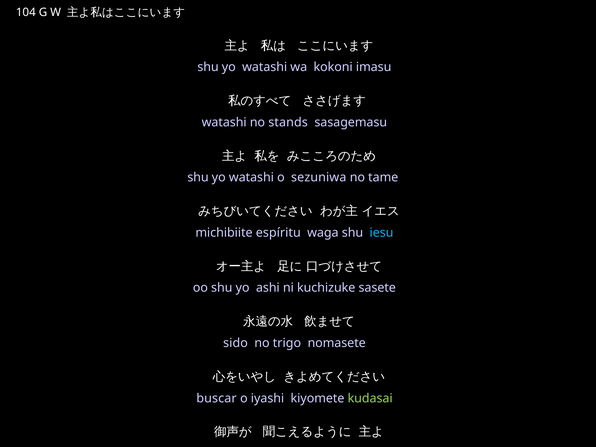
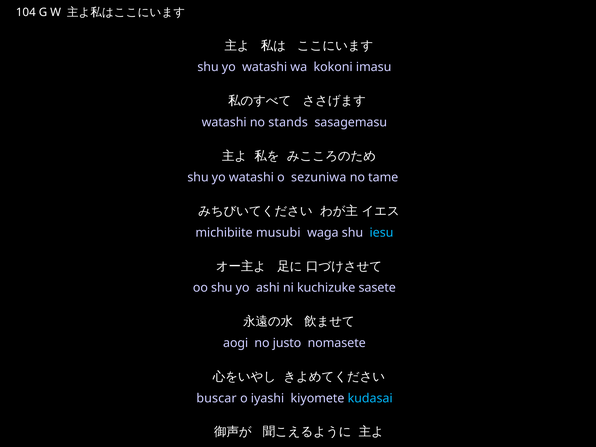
espíritu: espíritu -> musubi (278, 233)
sido: sido -> aogi (236, 343)
trigo: trigo -> justo (287, 343)
kudasai colour: light green -> light blue (370, 398)
